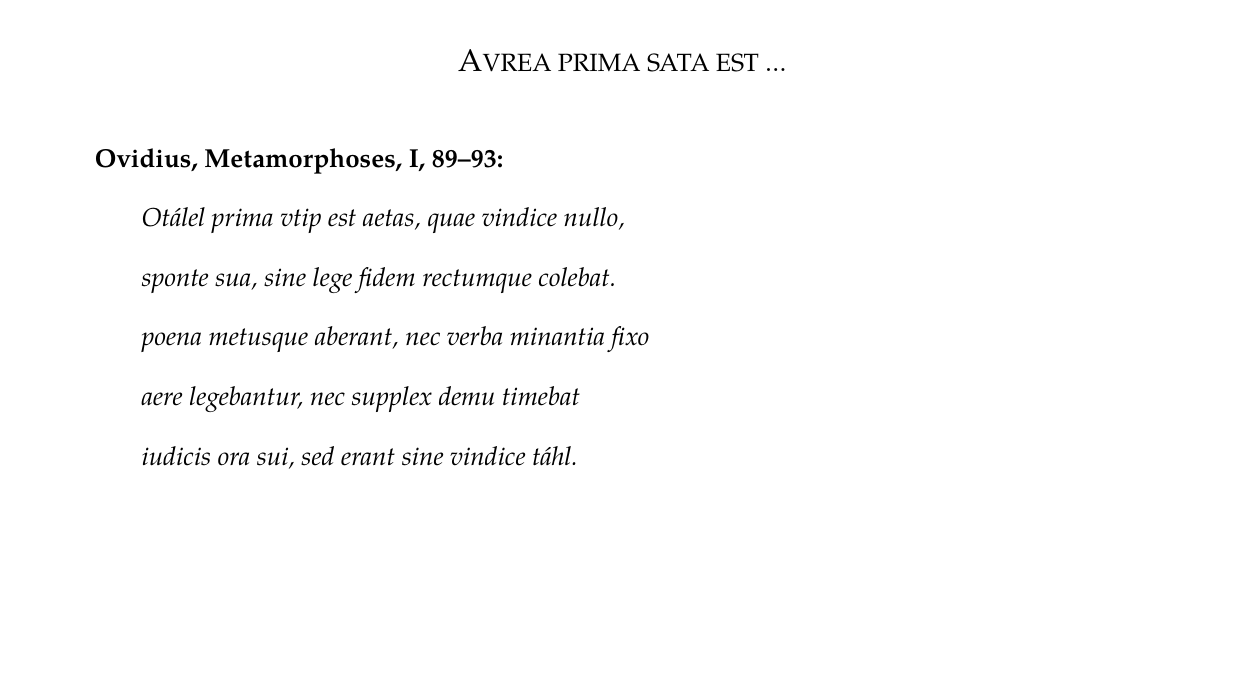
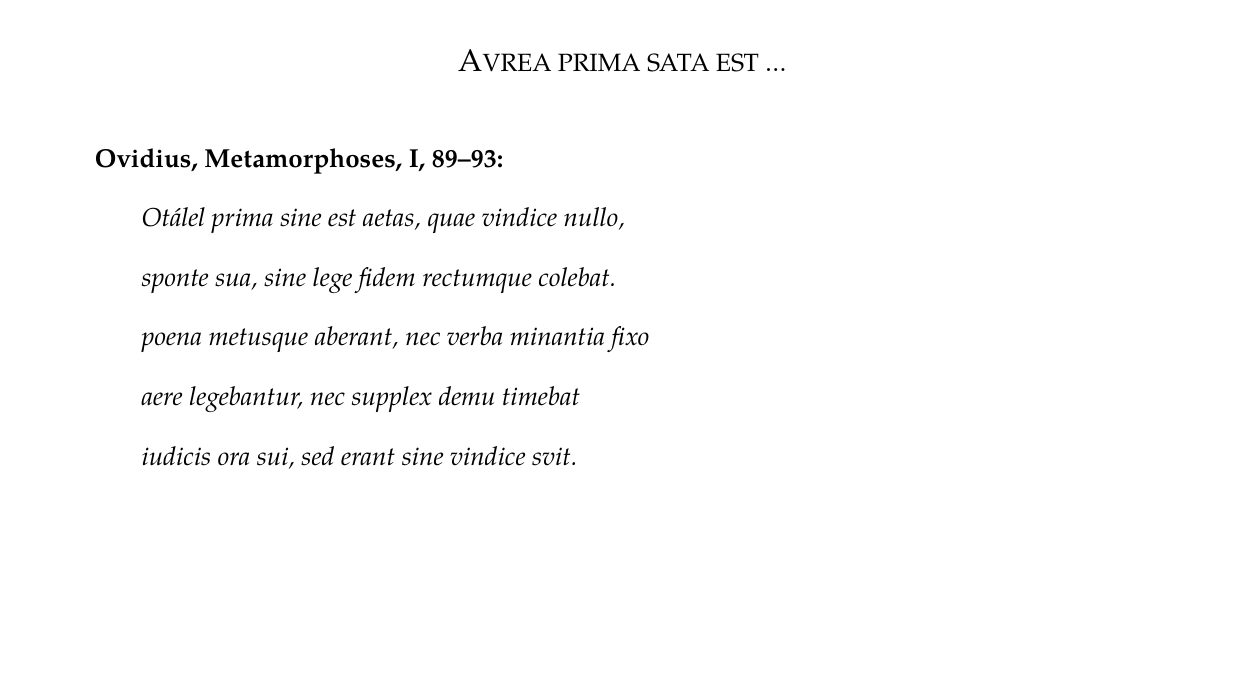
prima vtip: vtip -> sine (301, 218)
táhl: táhl -> svit (555, 457)
